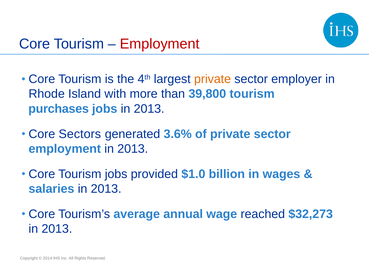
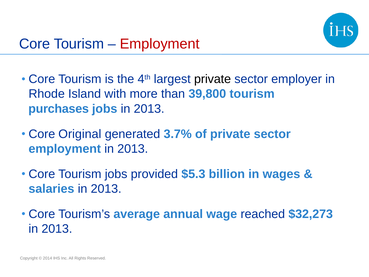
private colour: orange -> black (213, 79)
Sectors: Sectors -> Original (80, 134)
3.6%: 3.6% -> 3.7% (178, 134)
$1.0: $1.0 -> $5.3 (193, 174)
